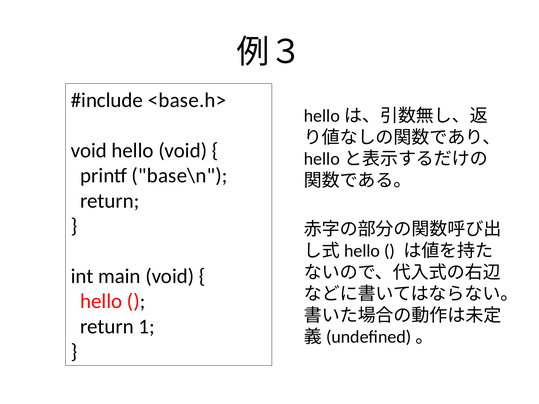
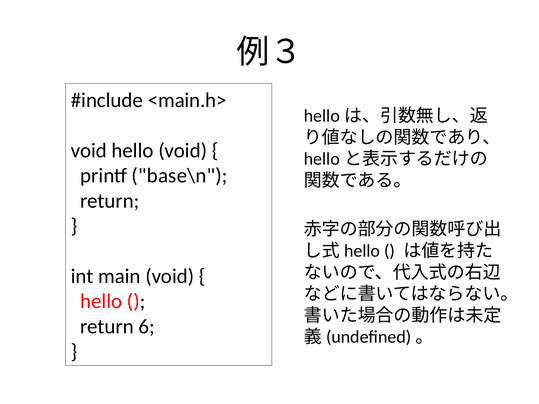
<base.h>: <base.h> -> <main.h> (187, 100)
1: 1 -> 6 (147, 327)
